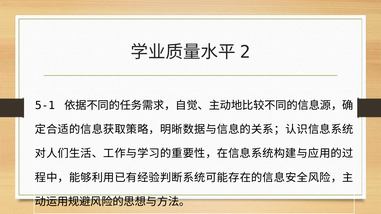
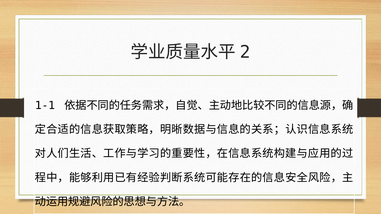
5-1: 5-1 -> 1-1 (45, 106)
